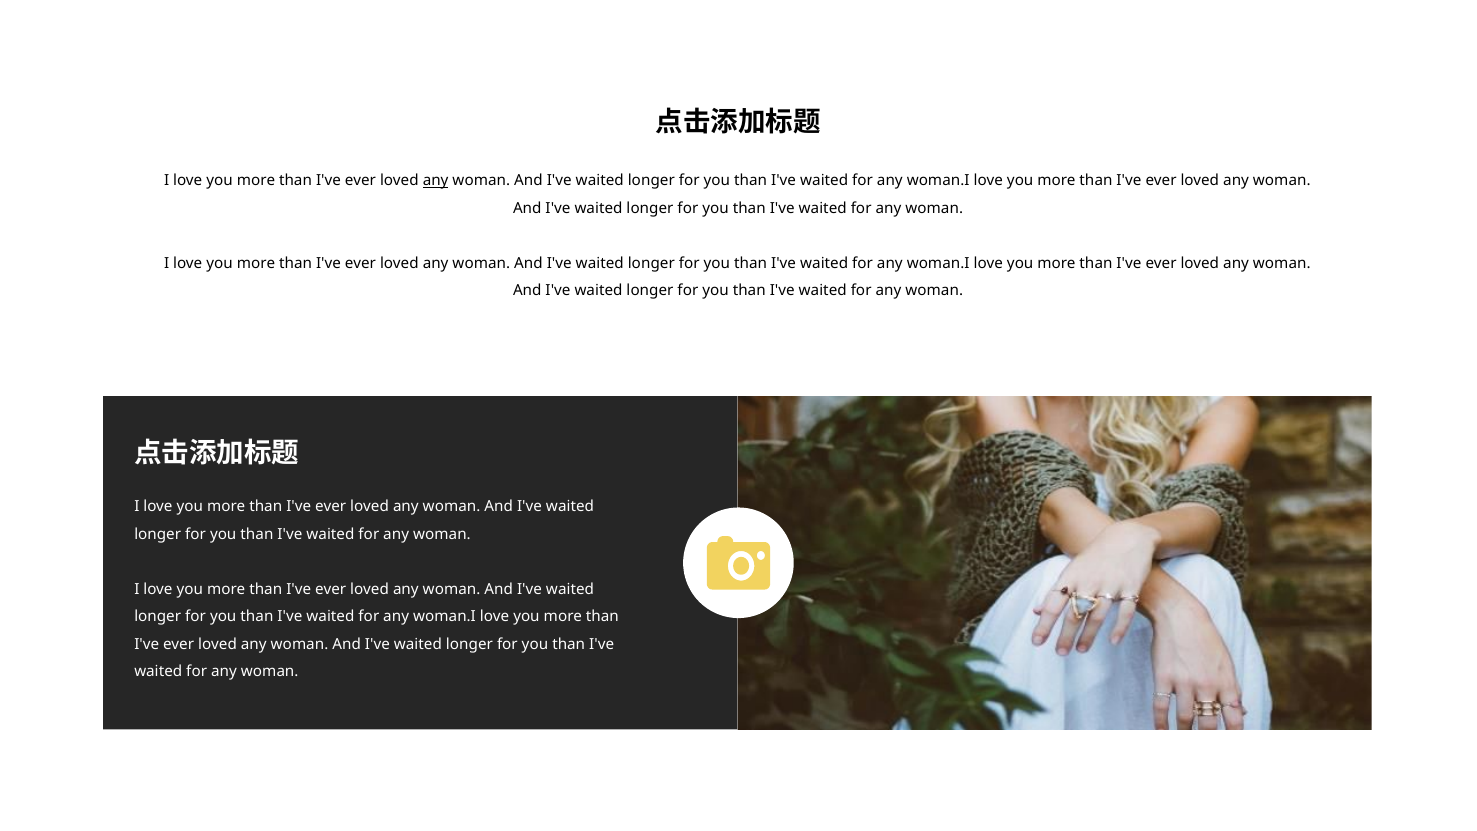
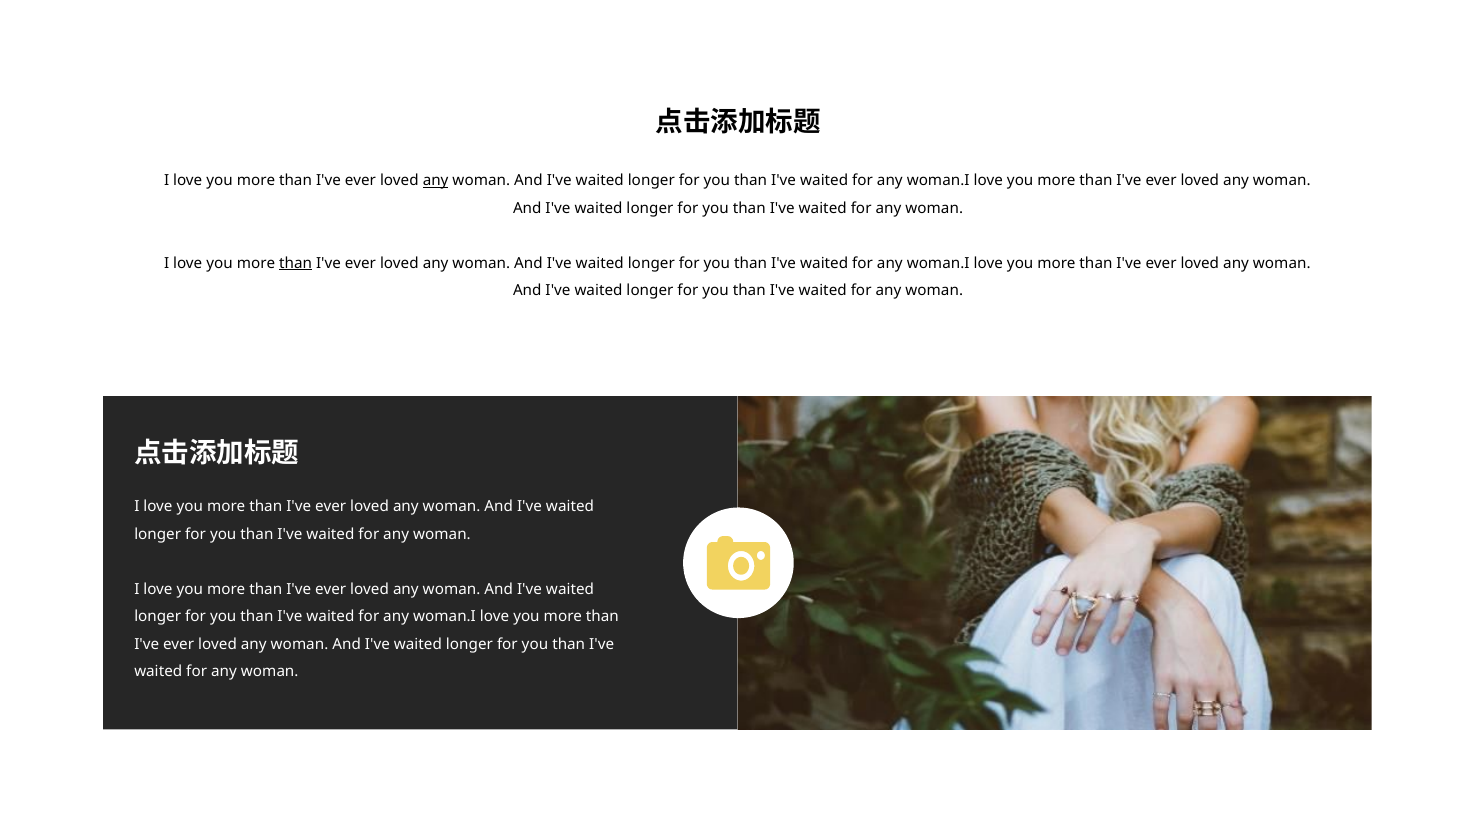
than underline: none -> present (296, 263)
